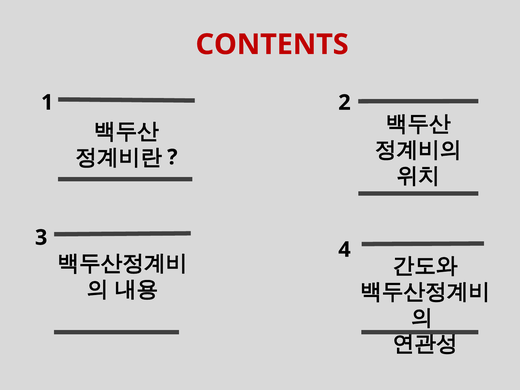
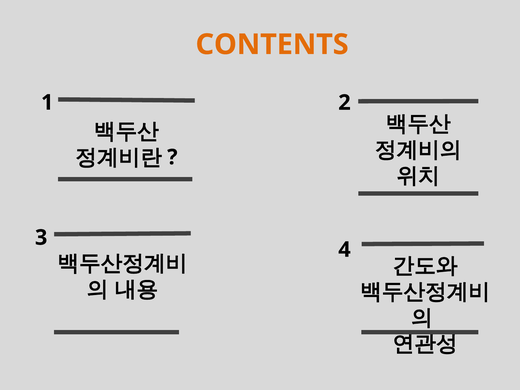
CONTENTS colour: red -> orange (272, 45)
